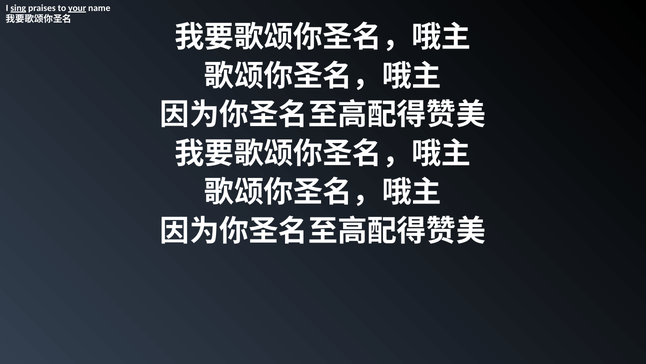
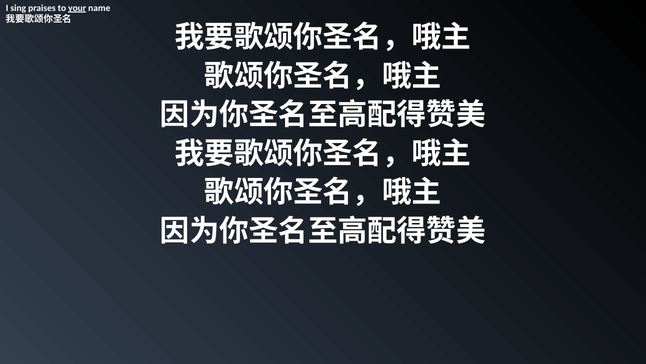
sing underline: present -> none (18, 8)
